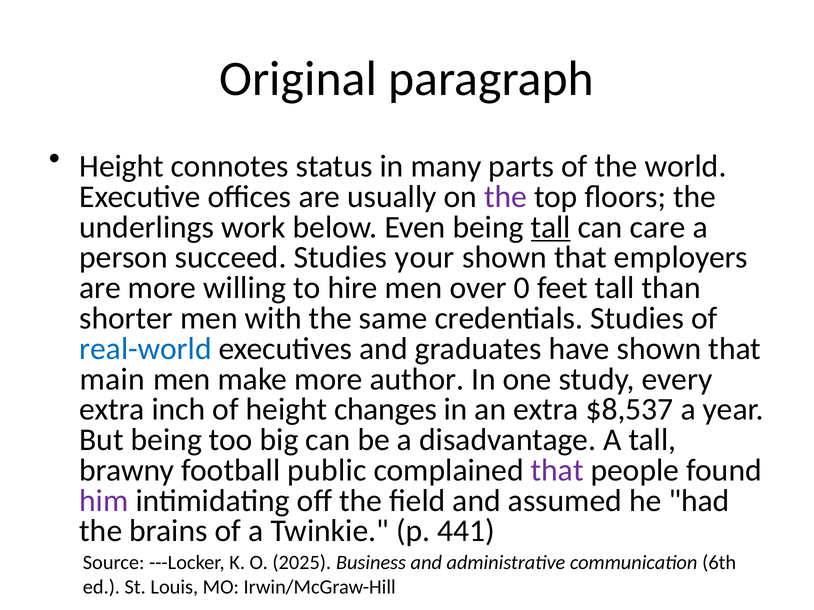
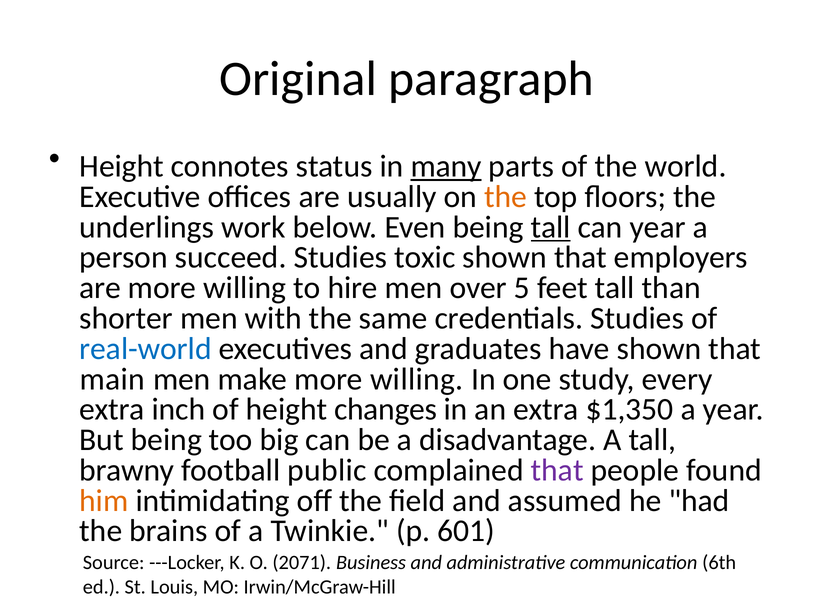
many underline: none -> present (446, 166)
the colour: purple -> orange (506, 197)
can care: care -> year (658, 227)
your: your -> toxic (425, 258)
0: 0 -> 5 (522, 288)
make more author: author -> willing (417, 379)
$8,537: $8,537 -> $1,350 (630, 410)
him colour: purple -> orange (104, 501)
441: 441 -> 601 (466, 531)
2025: 2025 -> 2071 (302, 563)
